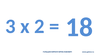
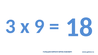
2: 2 -> 9 (39, 26)
